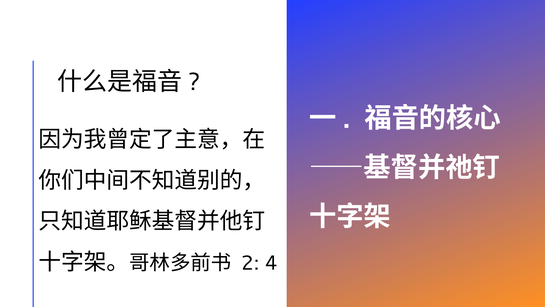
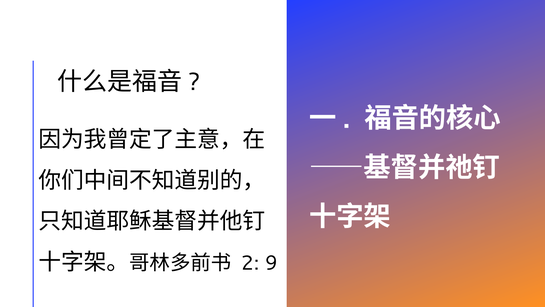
4: 4 -> 9 (271, 263)
